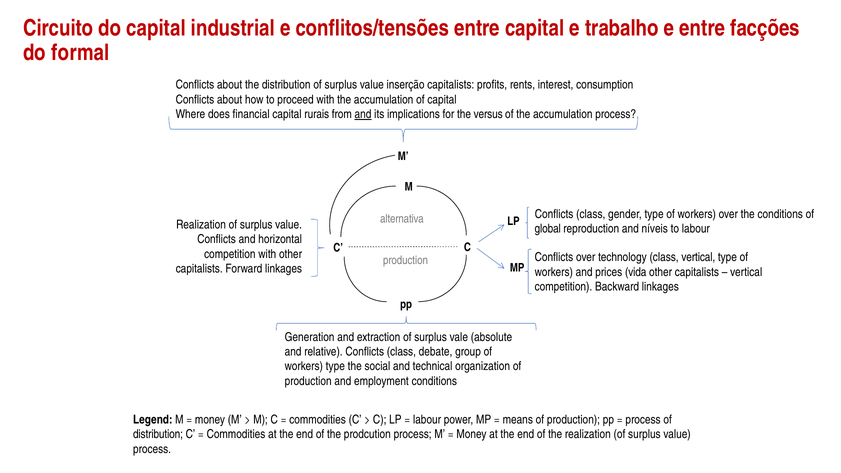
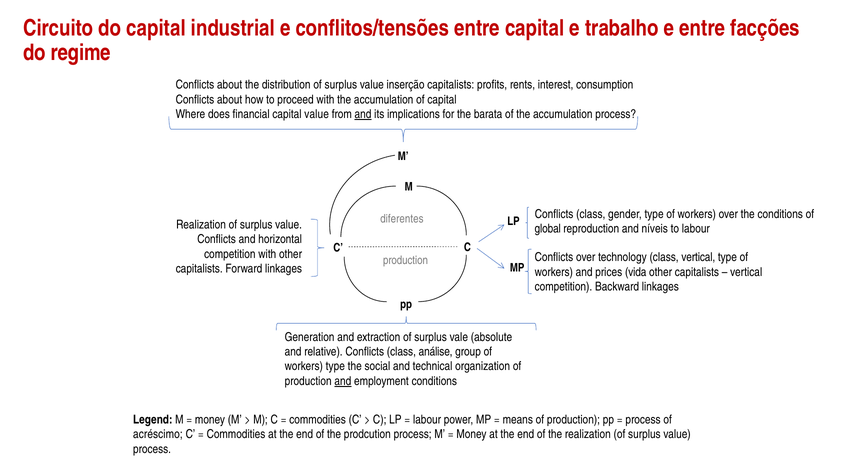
formal: formal -> regime (81, 53)
capital rurais: rurais -> value (317, 114)
versus: versus -> barata (488, 114)
alternativa: alternativa -> diferentes (402, 219)
debate: debate -> análise (436, 352)
and underline: none -> present (343, 381)
distribution: distribution -> acréscimo (158, 434)
